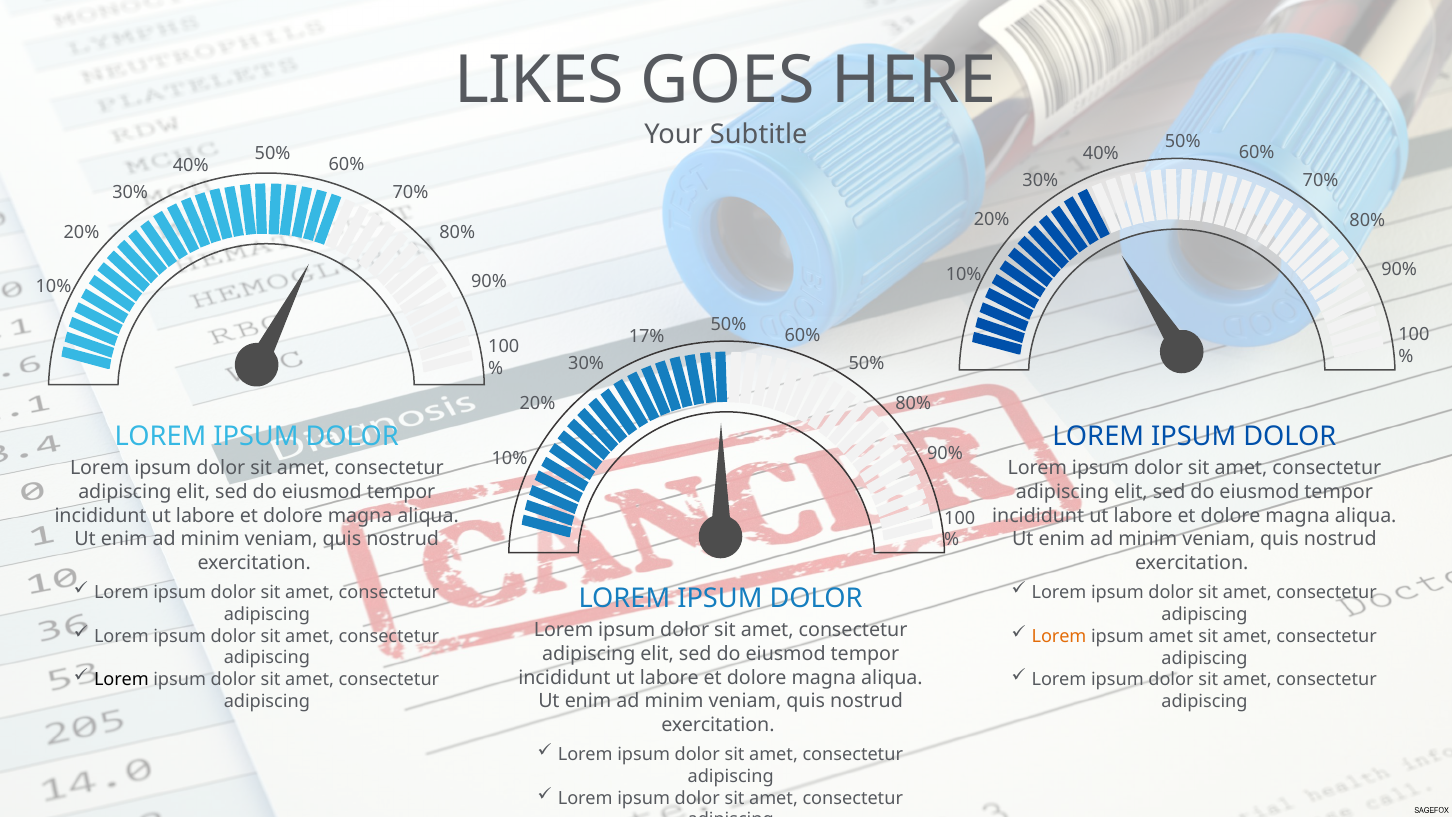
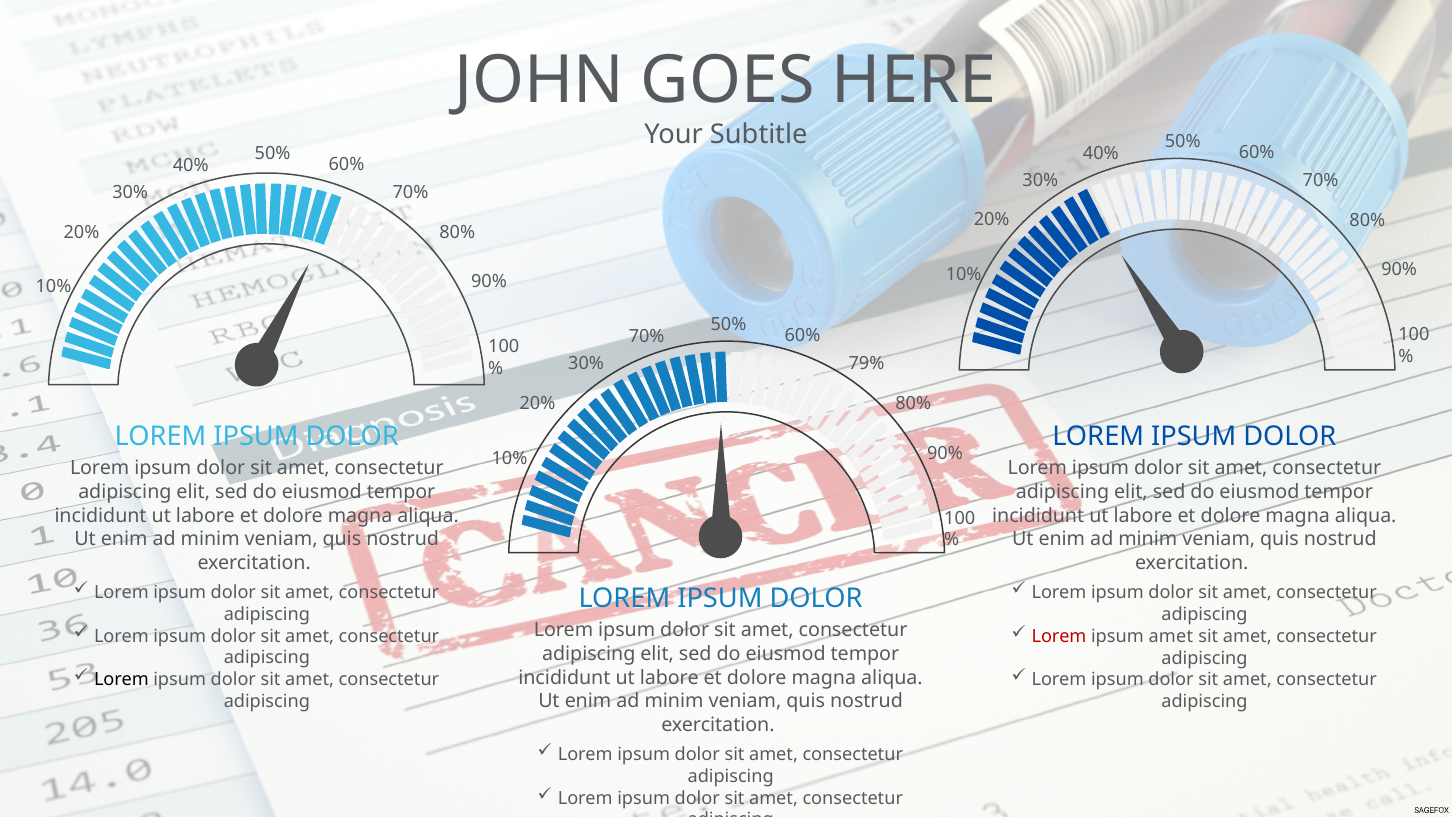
LIKES: LIKES -> JOHN (539, 81)
17%: 17% -> 70% (647, 337)
50%: 50% -> 79% (866, 364)
Lorem colour: orange -> red (1059, 636)
